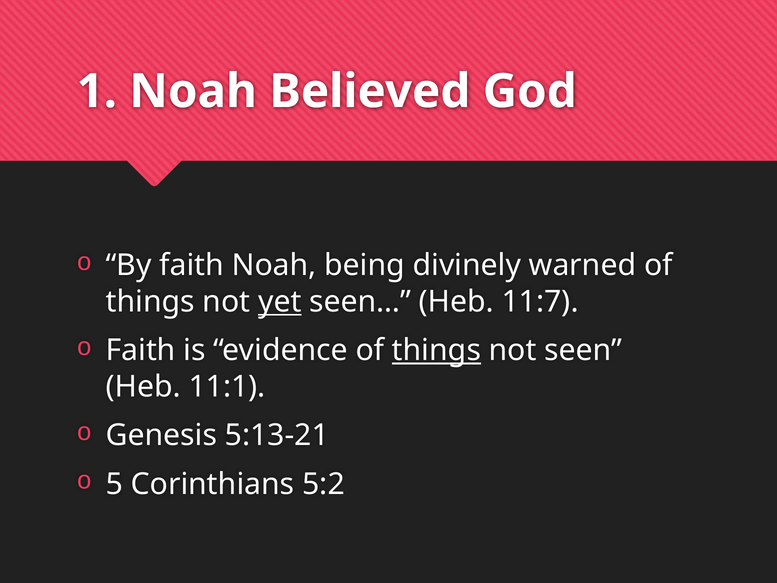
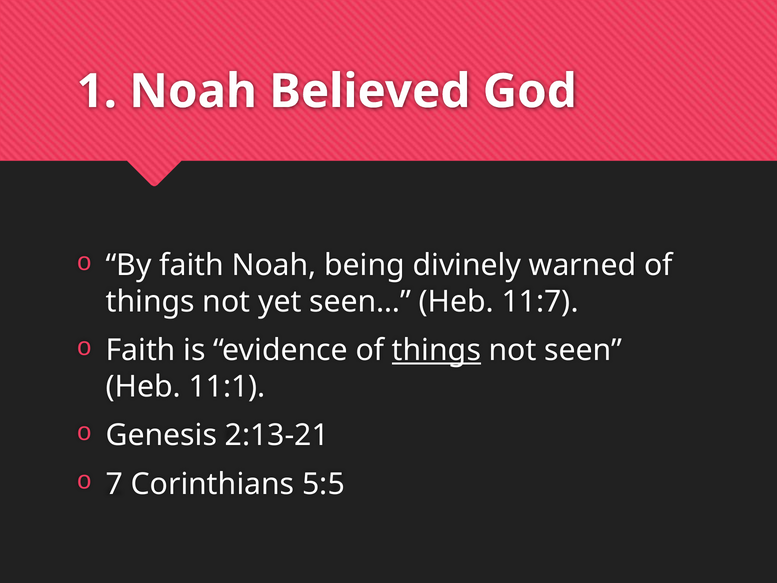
yet underline: present -> none (280, 302)
5:13-21: 5:13-21 -> 2:13-21 (277, 435)
5: 5 -> 7 (114, 484)
5:2: 5:2 -> 5:5 (324, 484)
